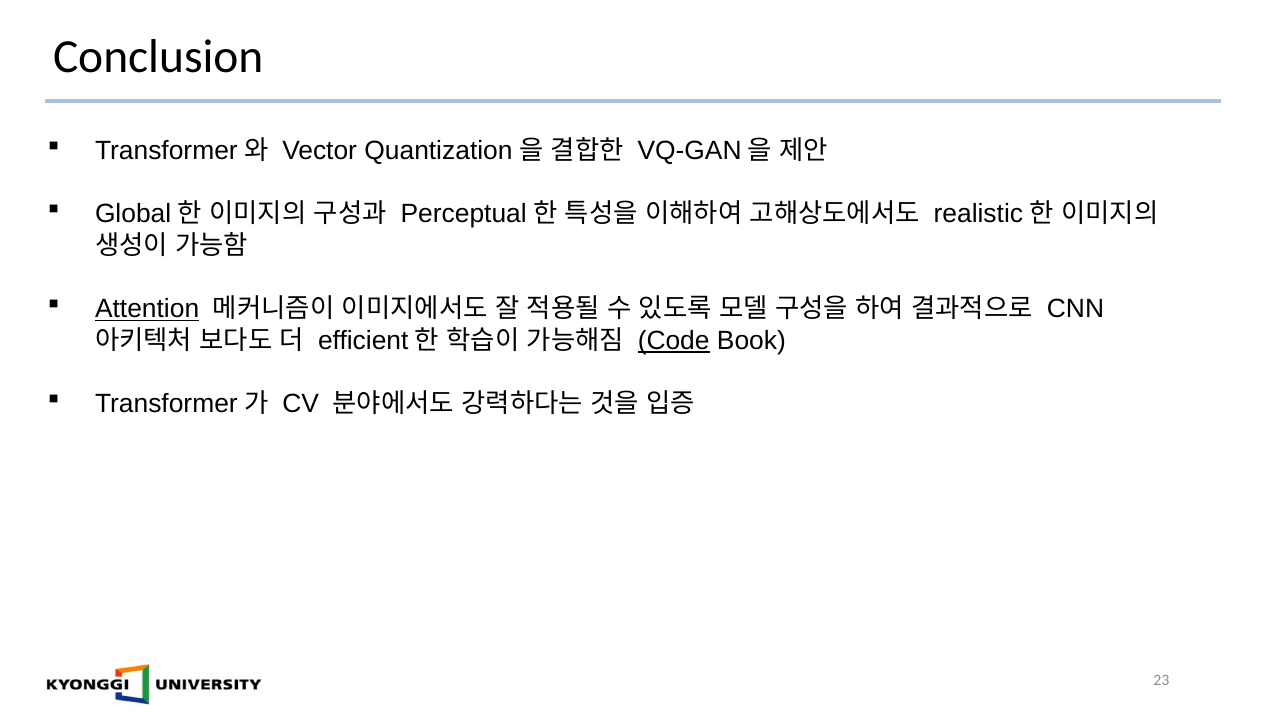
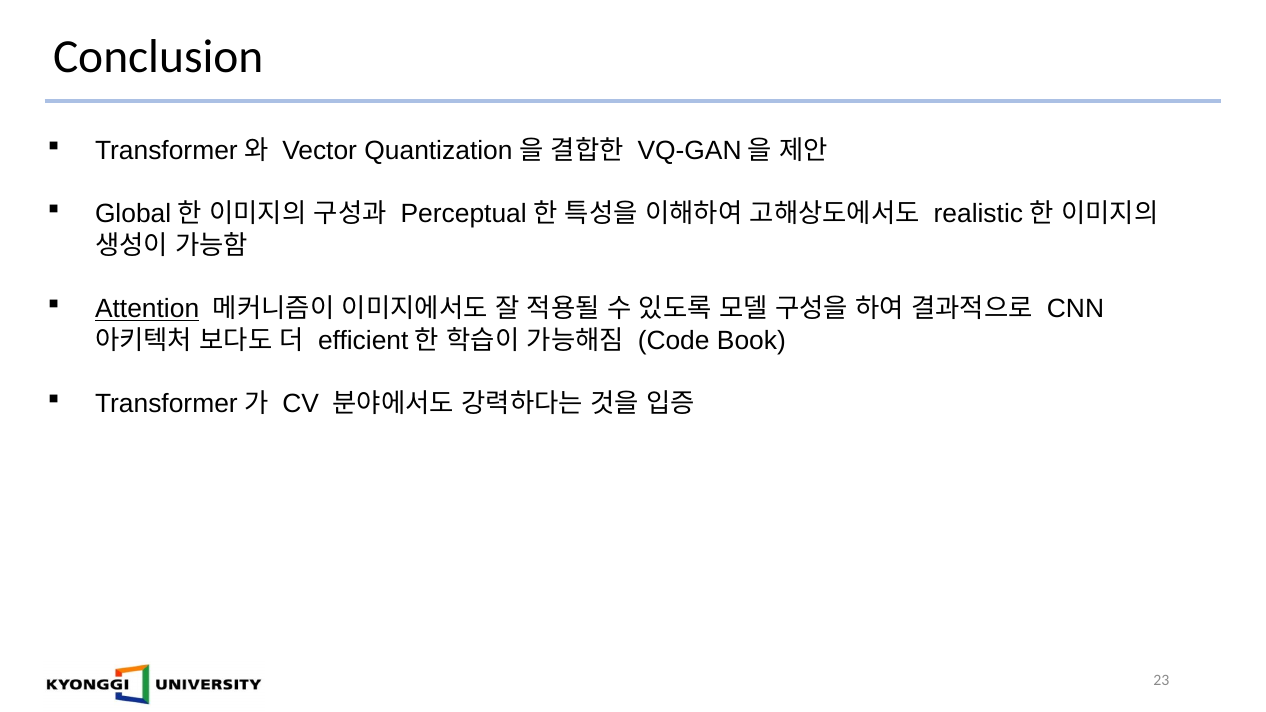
Code underline: present -> none (674, 341)
